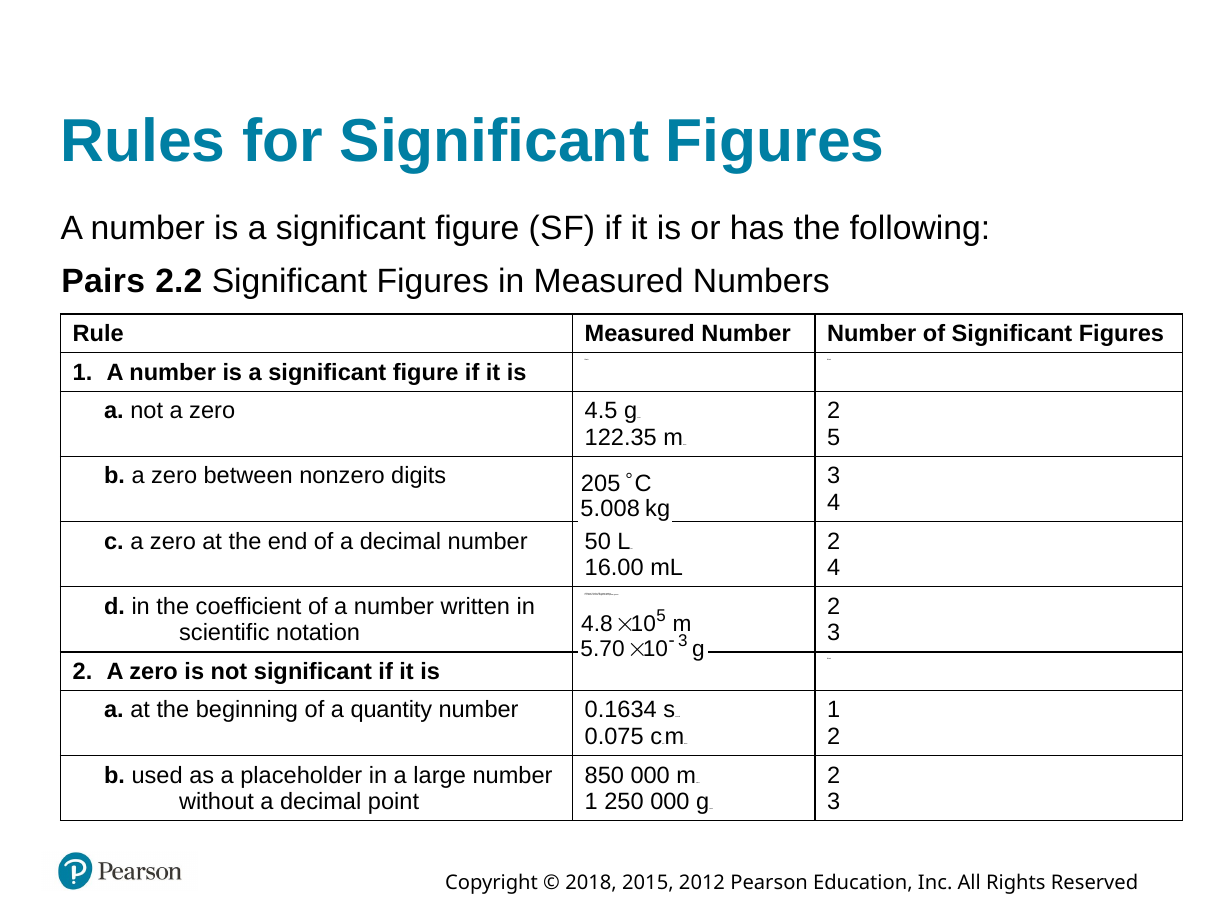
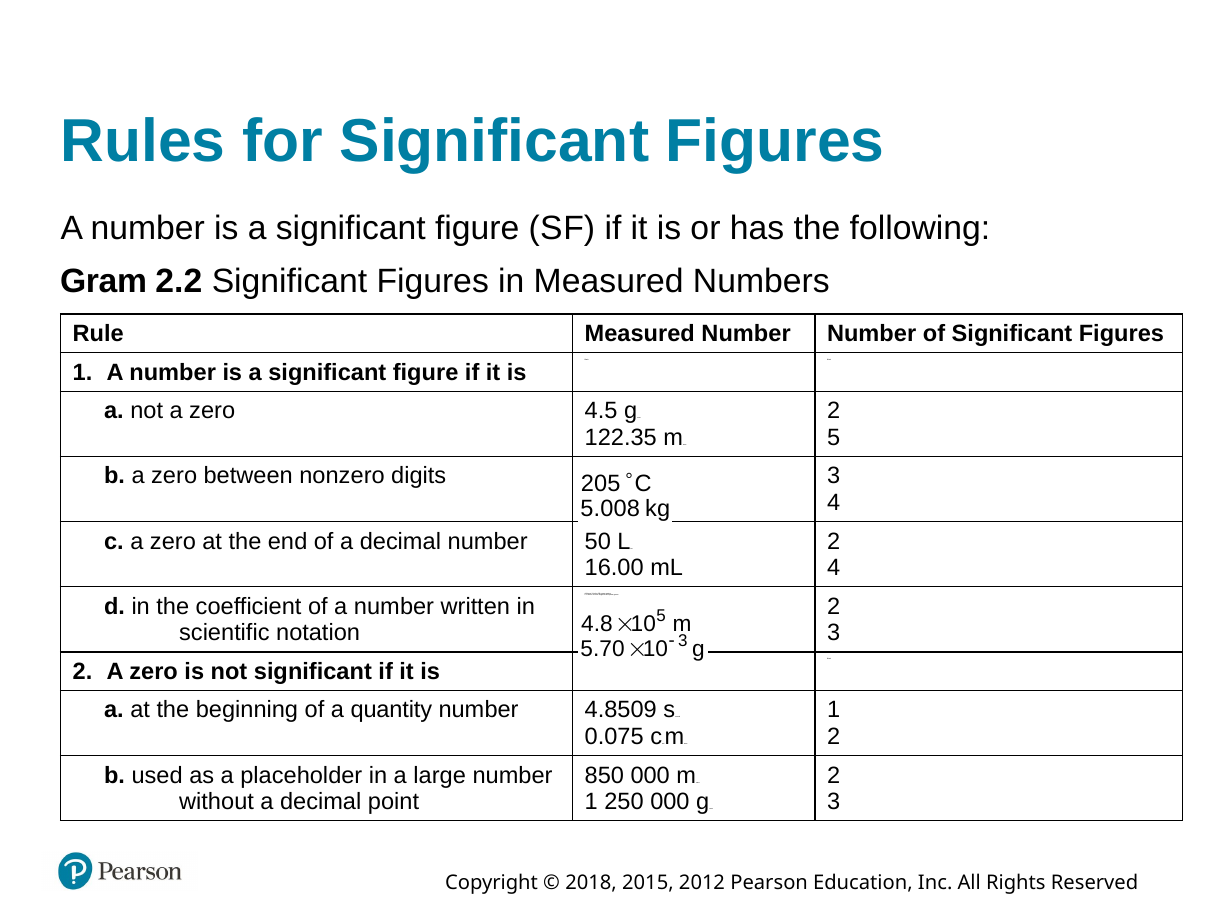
Pairs: Pairs -> Gram (103, 282)
0.1634: 0.1634 -> 4.8509 (621, 710)
